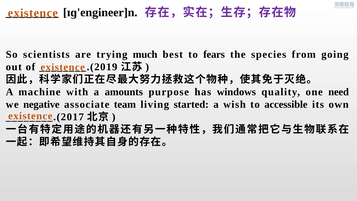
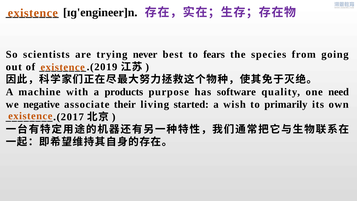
much: much -> never (145, 54)
amounts: amounts -> products (124, 92)
windows: windows -> software (236, 92)
team: team -> their (125, 104)
accessible: accessible -> primarily (286, 104)
